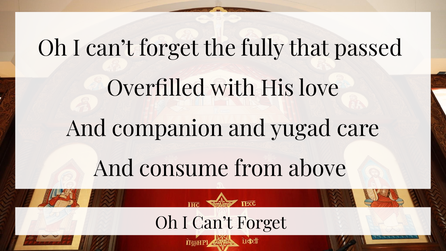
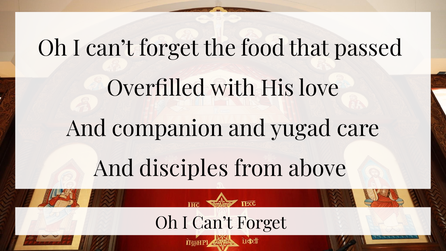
fully: fully -> food (263, 48)
consume: consume -> disciples (184, 169)
